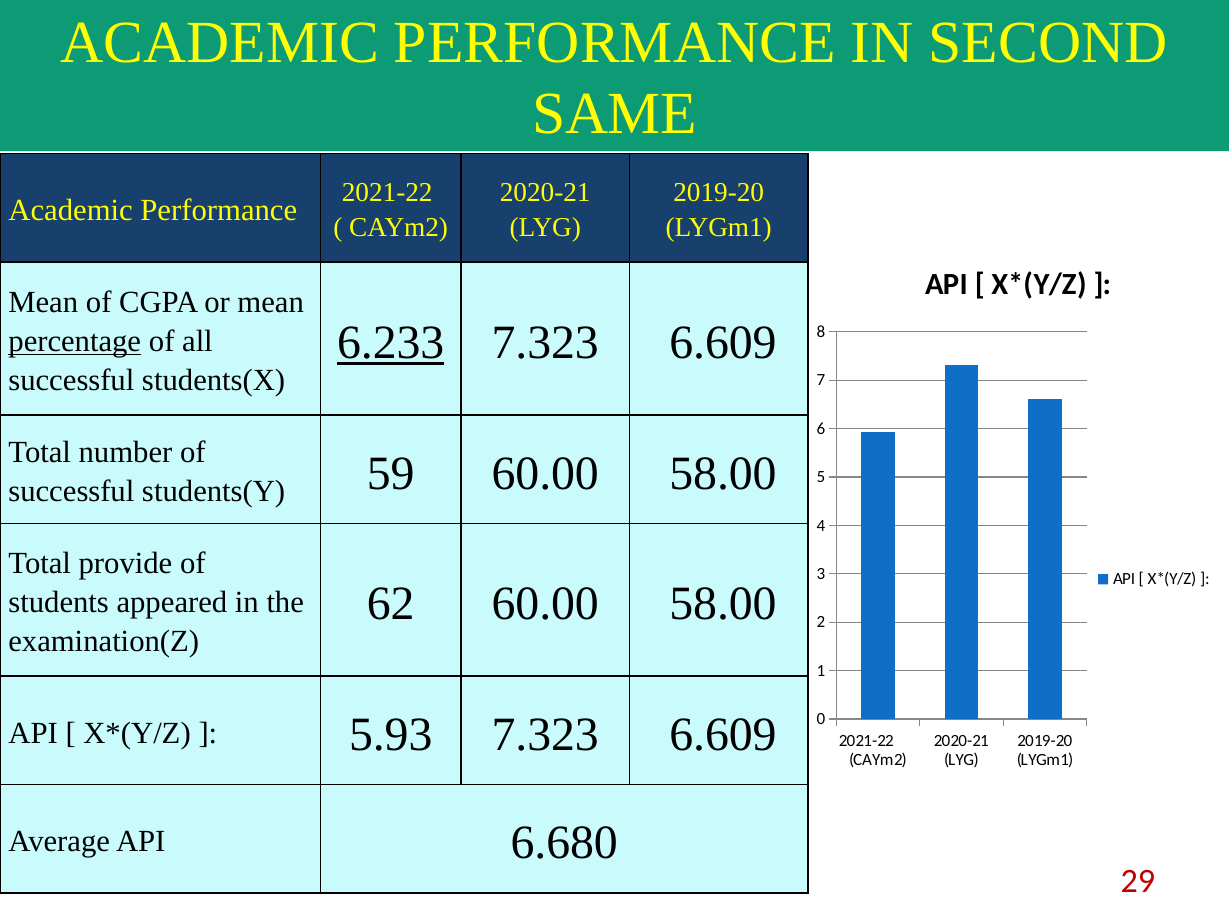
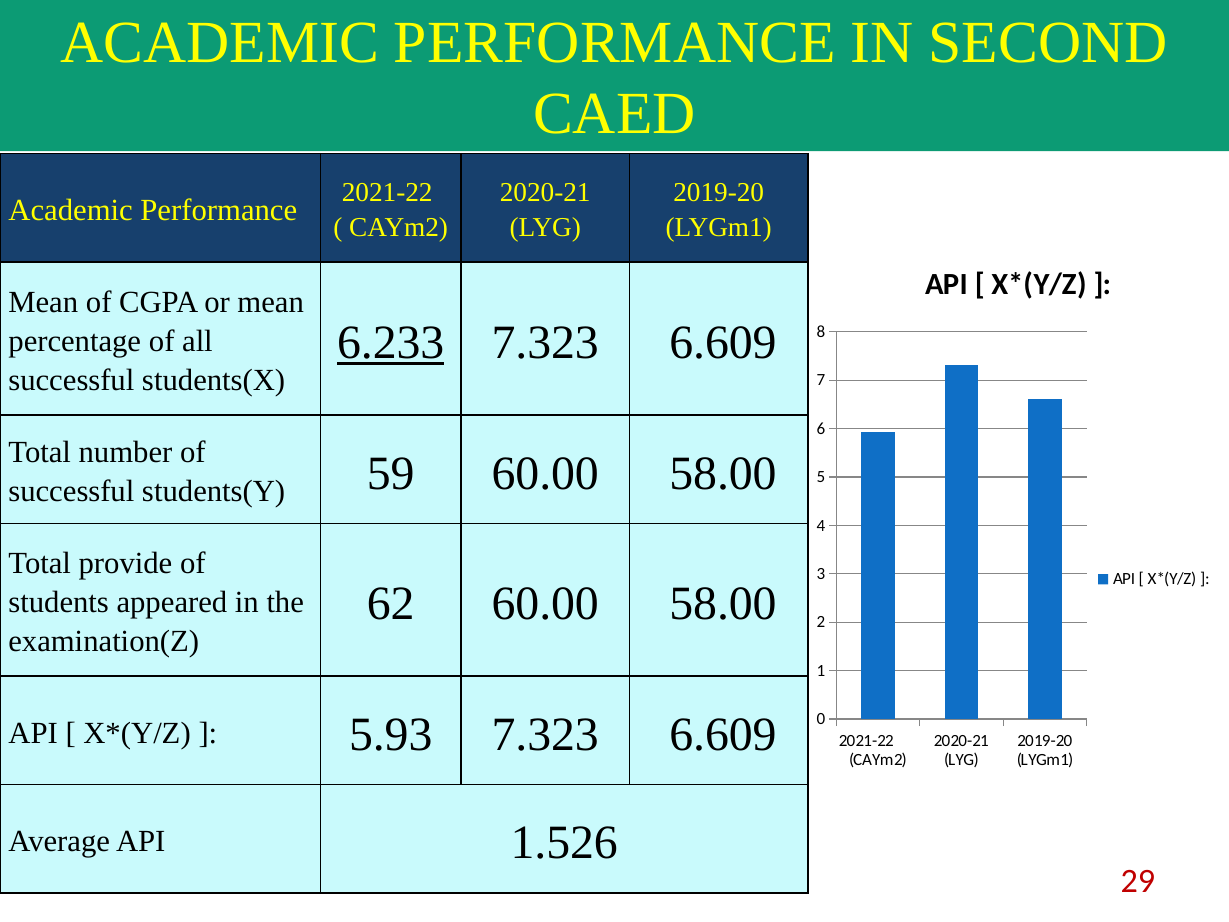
SAME: SAME -> CAED (614, 114)
percentage underline: present -> none (75, 341)
6.680: 6.680 -> 1.526 (564, 843)
